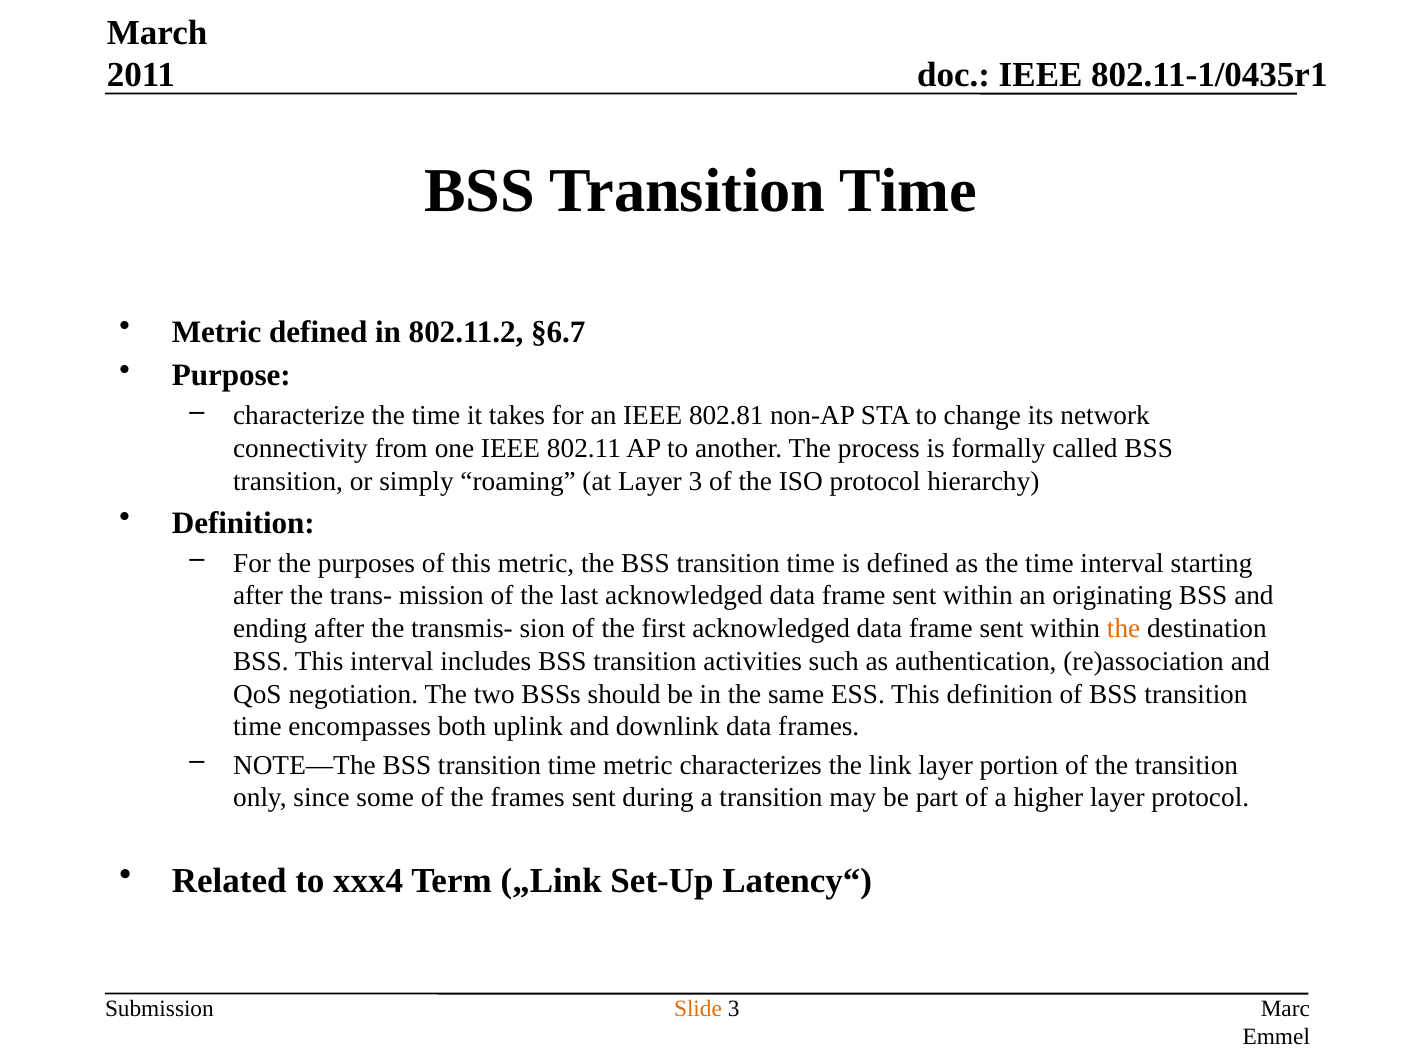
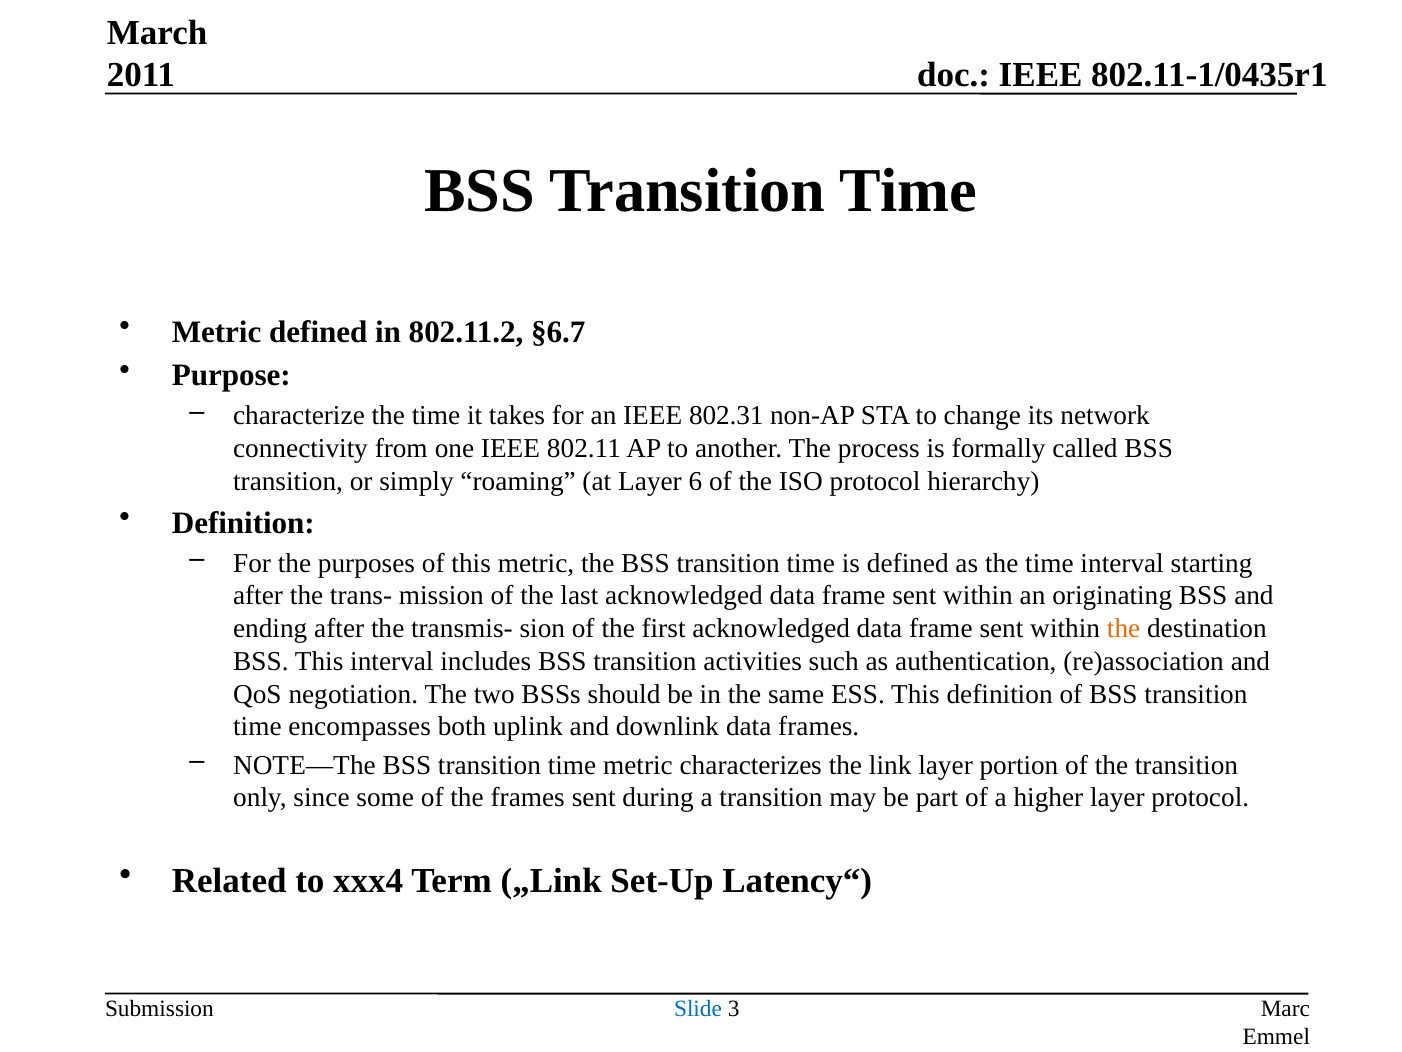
802.81: 802.81 -> 802.31 (726, 416)
Layer 3: 3 -> 6 (695, 481)
Slide colour: orange -> blue (698, 1008)
